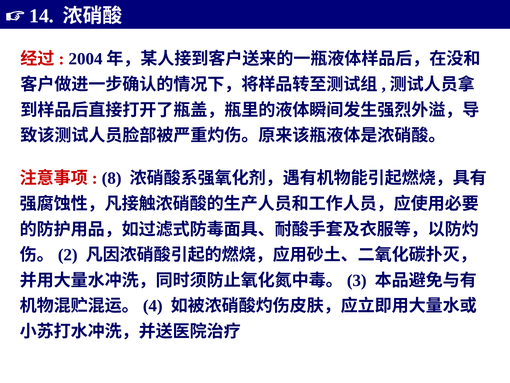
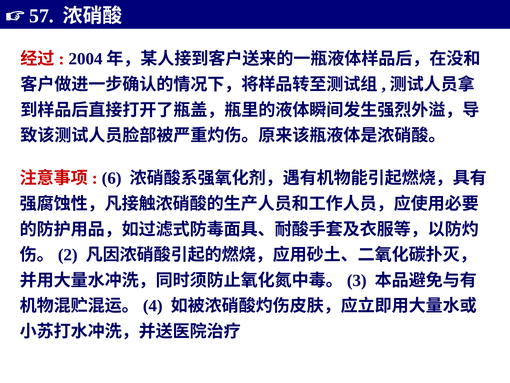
14: 14 -> 57 (41, 16)
8: 8 -> 6 (112, 178)
